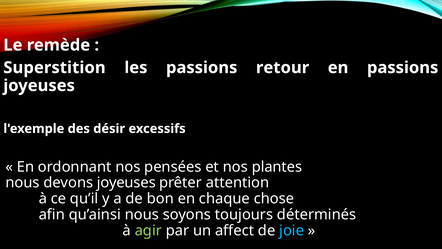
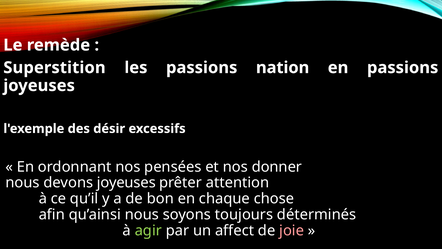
retour: retour -> nation (283, 68)
plantes: plantes -> donner (277, 167)
joie colour: light blue -> pink (292, 230)
